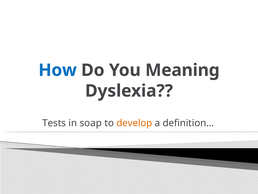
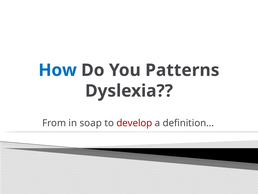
Meaning: Meaning -> Patterns (182, 70)
Tests: Tests -> From (54, 123)
develop colour: orange -> red (134, 123)
